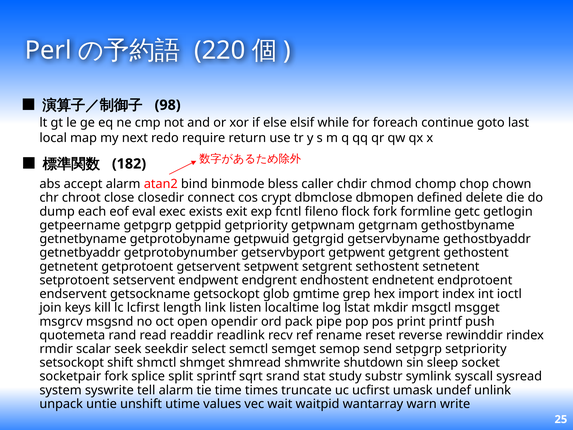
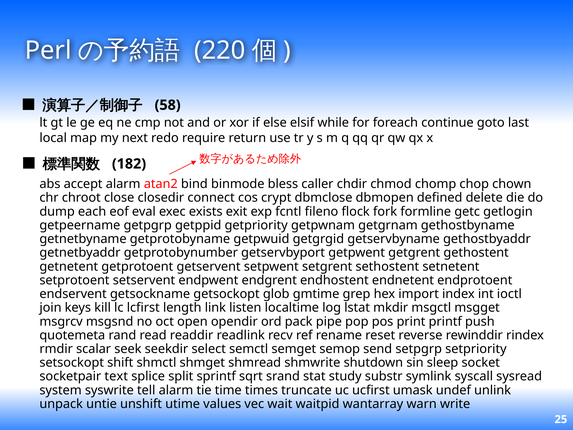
98: 98 -> 58 (168, 105)
socketpair fork: fork -> text (116, 376)
